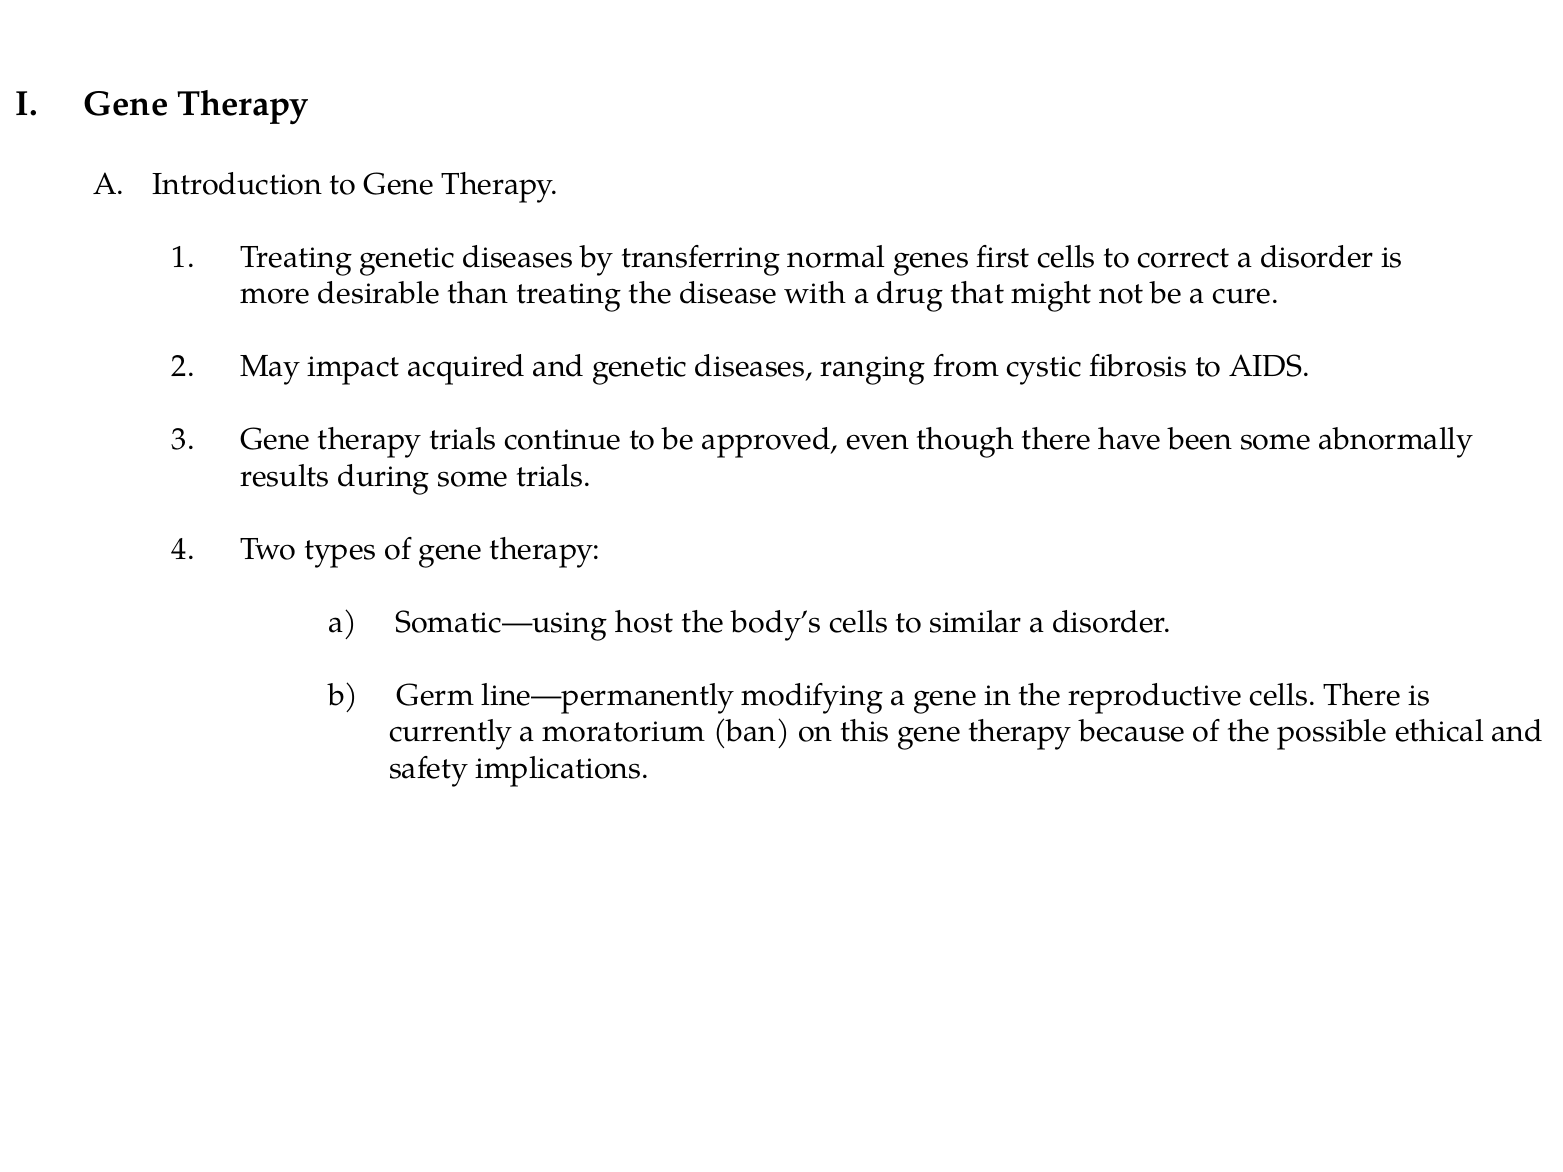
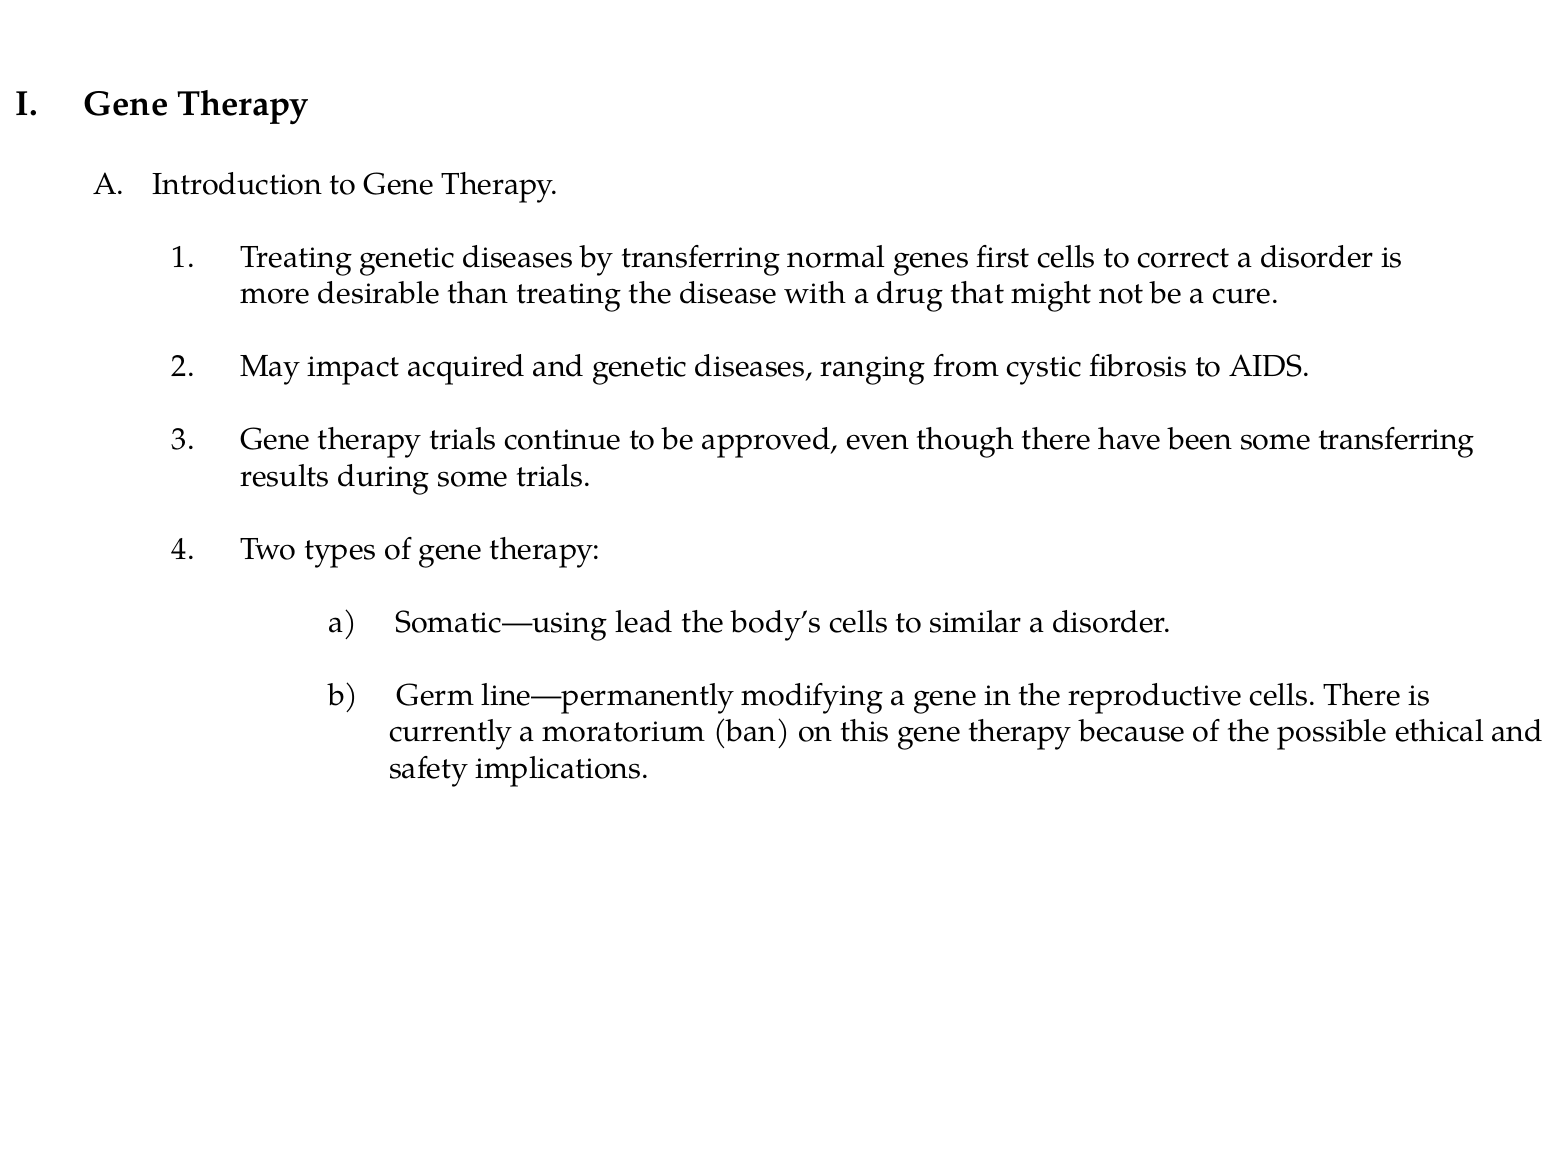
some abnormally: abnormally -> transferring (1396, 440)
host: host -> lead (644, 622)
